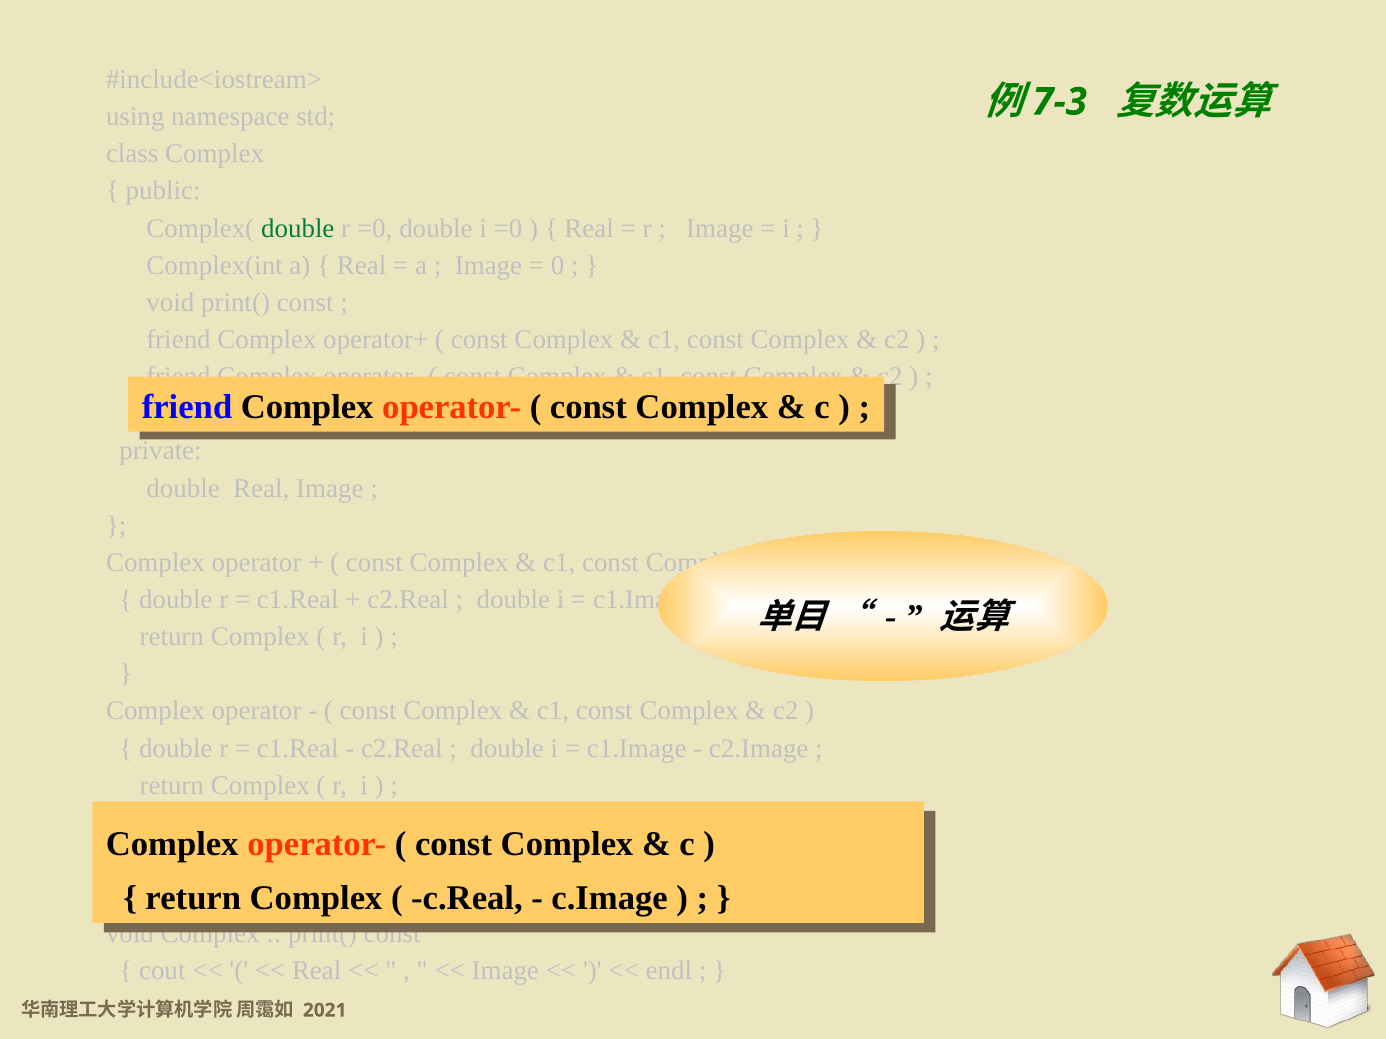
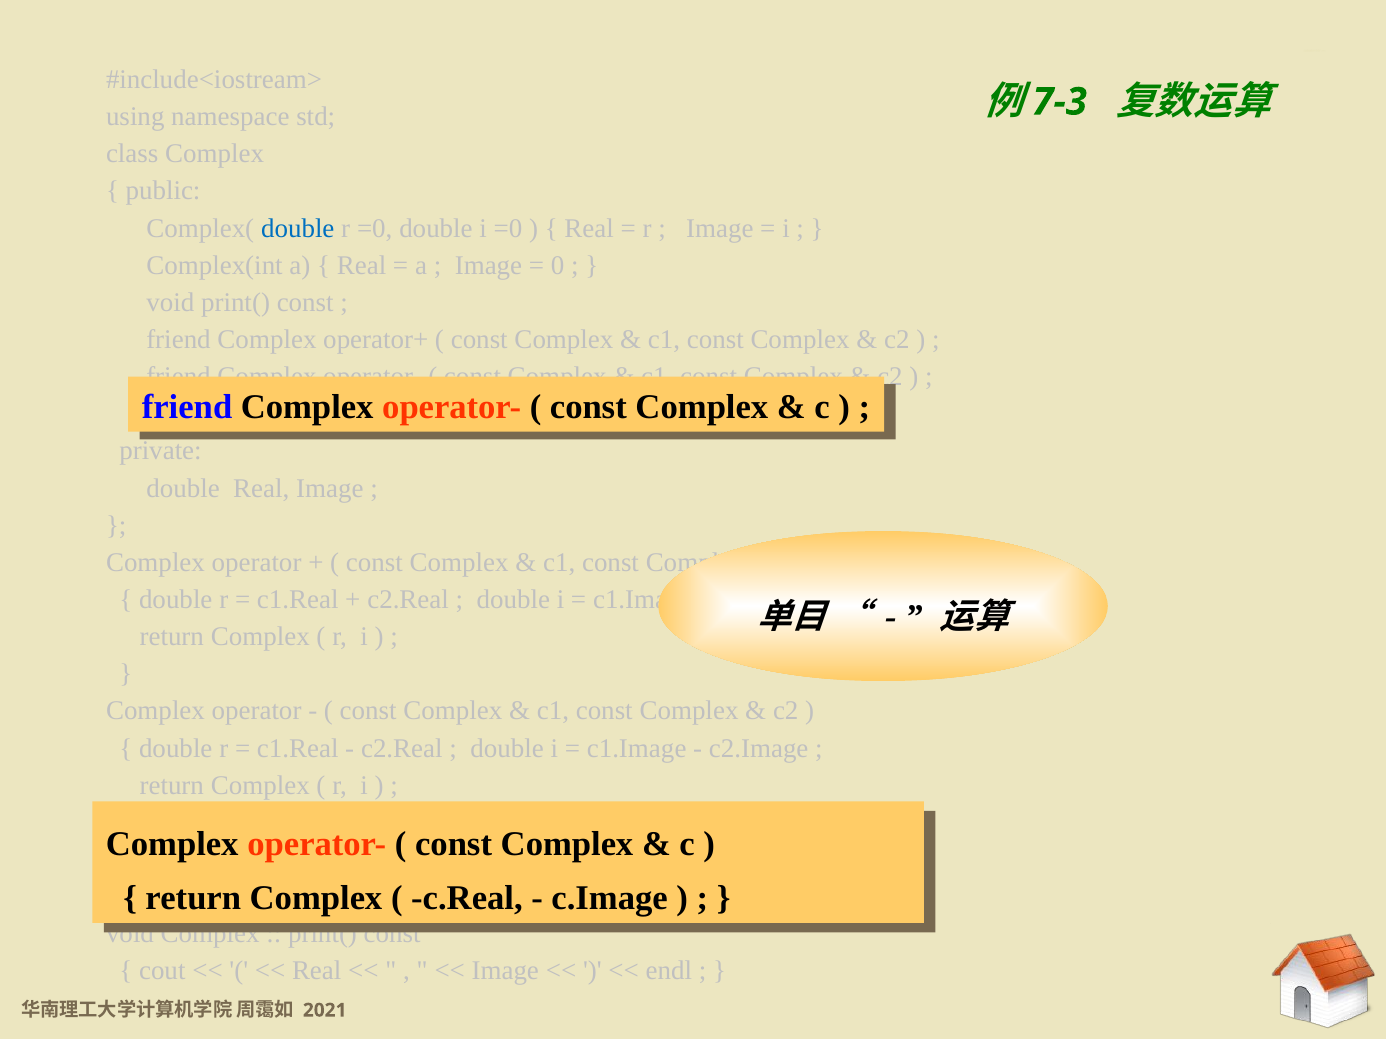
double colour: green -> blue (298, 228)
